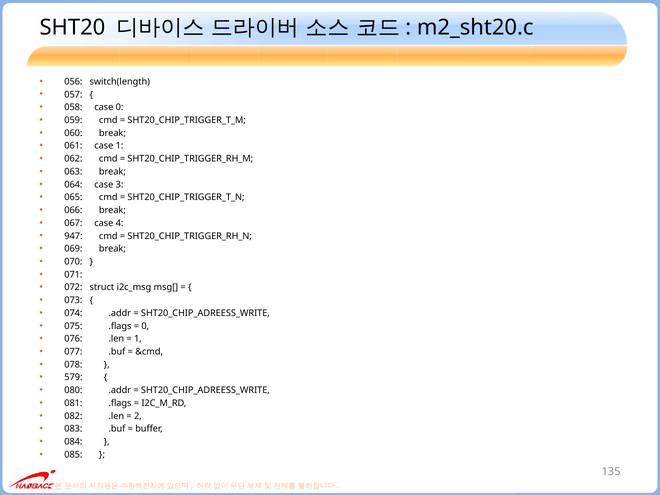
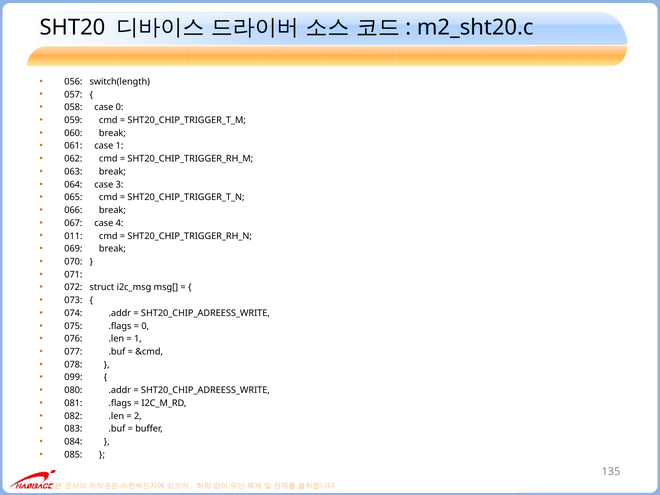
947: 947 -> 011 (73, 236)
579: 579 -> 099 (73, 377)
